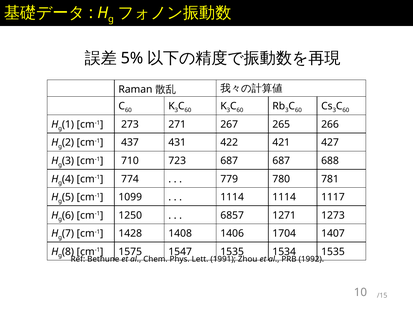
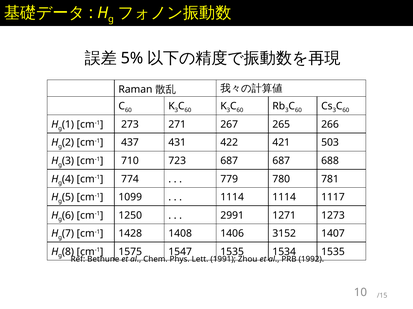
427: 427 -> 503 (330, 143)
6857: 6857 -> 2991 (232, 216)
1704: 1704 -> 3152 (284, 234)
